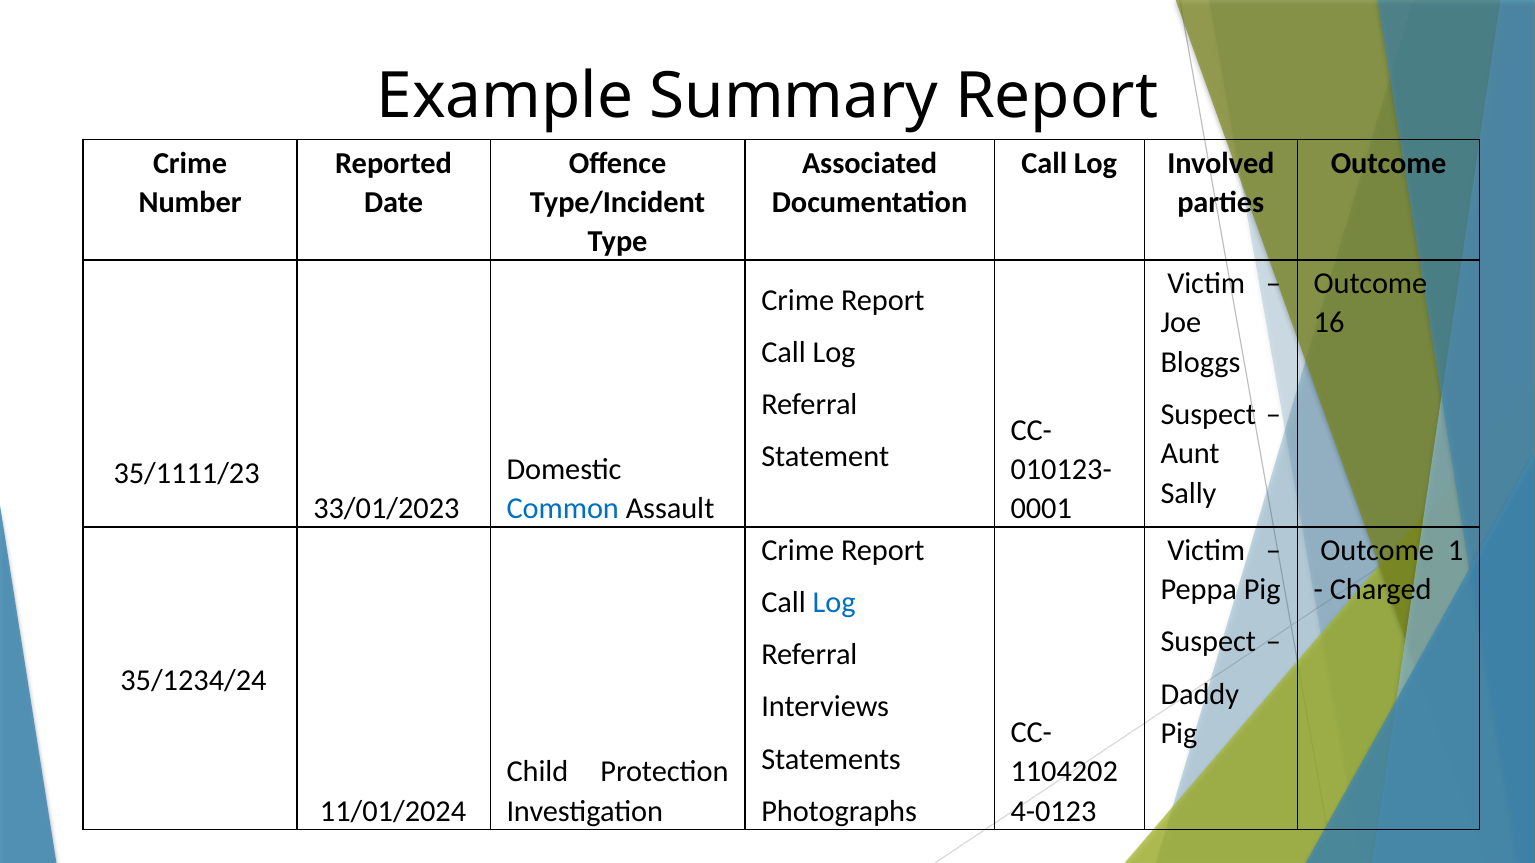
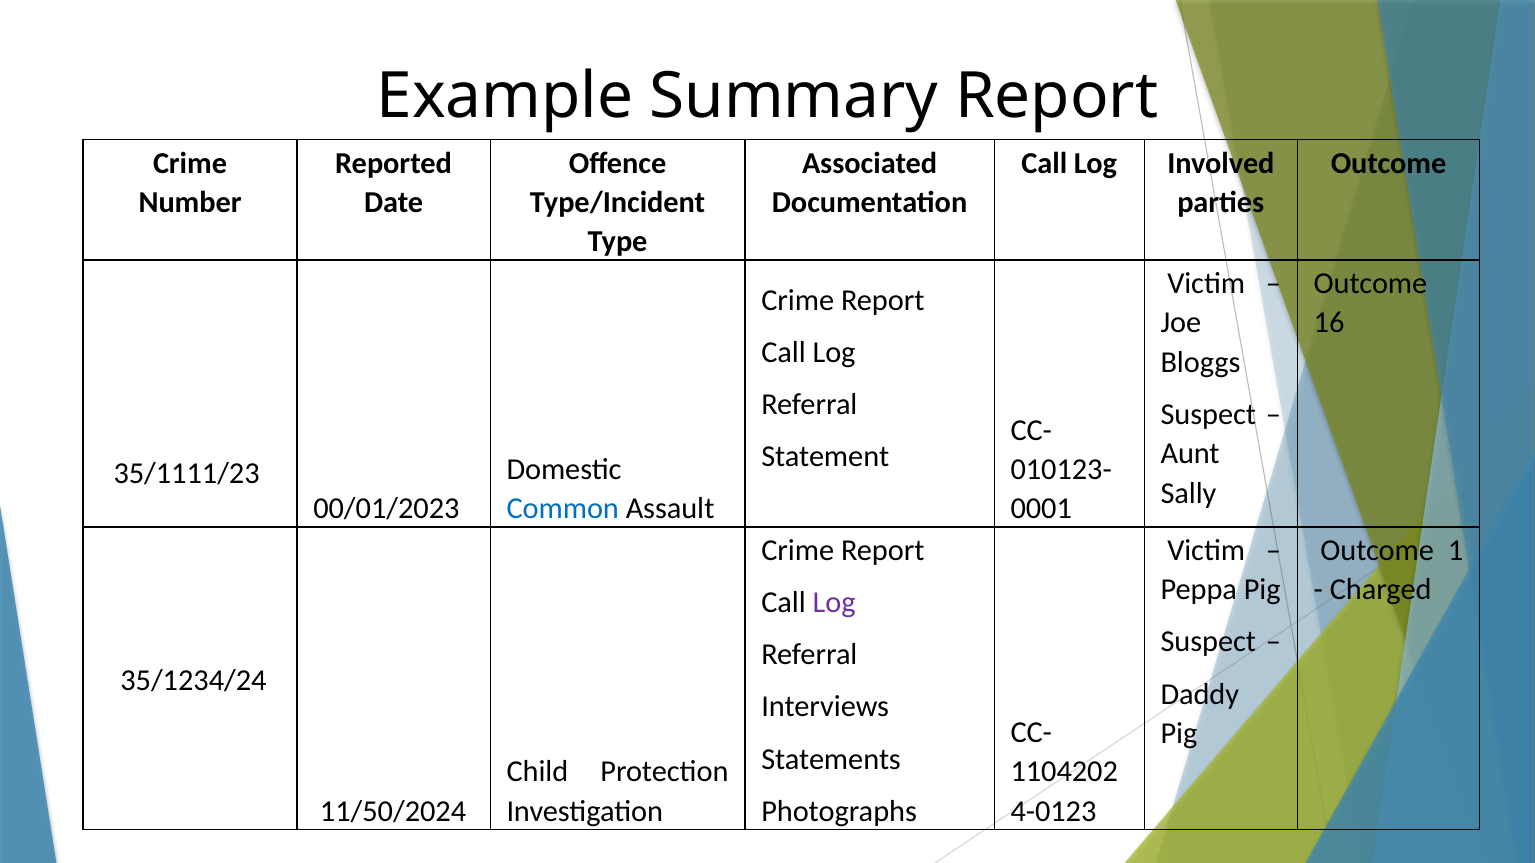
33/01/2023: 33/01/2023 -> 00/01/2023 (386, 509)
Log colour: blue -> purple (834, 603)
11/01/2024: 11/01/2024 -> 11/50/2024 (393, 812)
